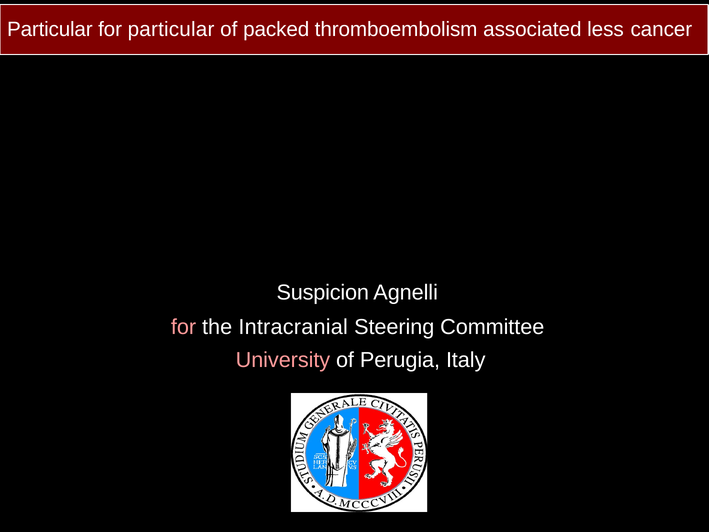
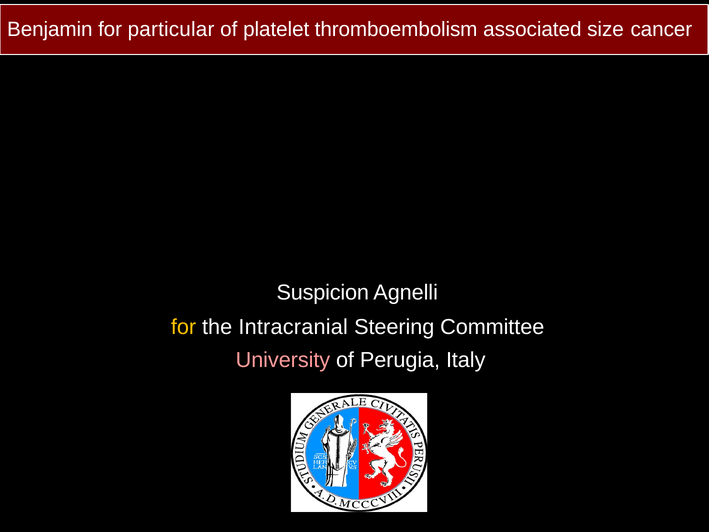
Particular: Particular -> Benjamin (50, 29)
packed: packed -> platelet (276, 29)
less: less -> size (605, 29)
for colour: pink -> yellow (184, 327)
